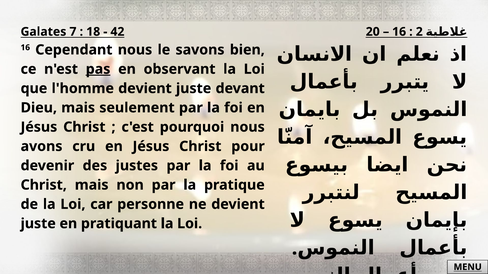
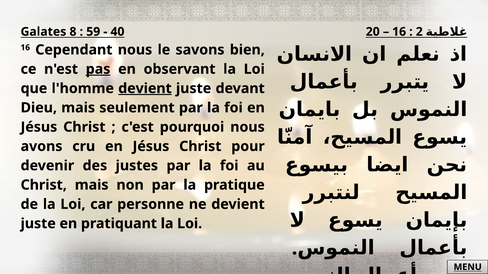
7: 7 -> 8 (73, 32)
18: 18 -> 59 (93, 32)
42: 42 -> 40 (117, 32)
devient underline: none -> present (145, 89)
